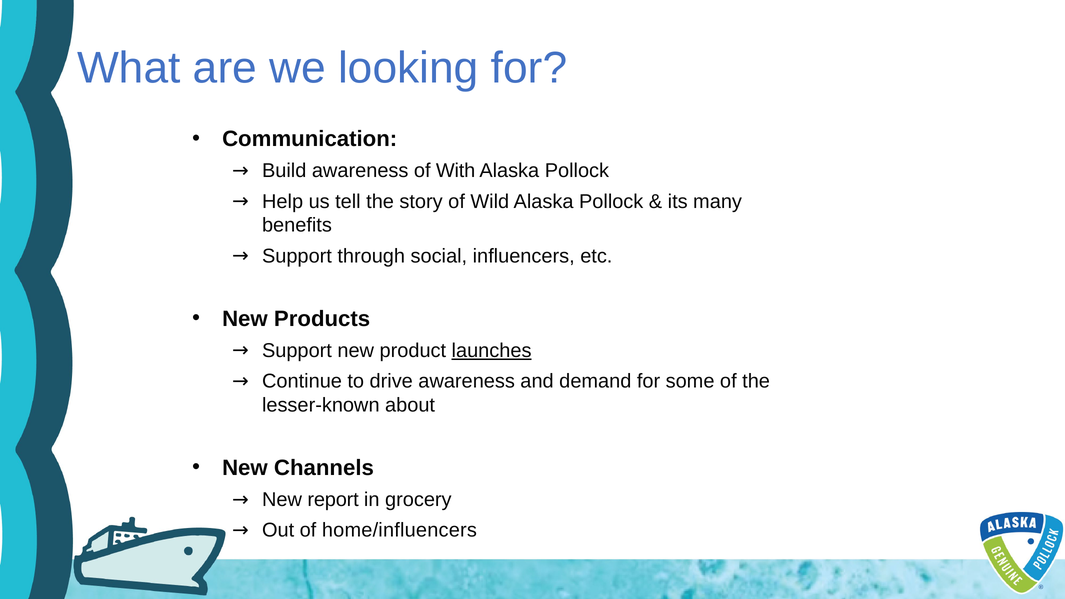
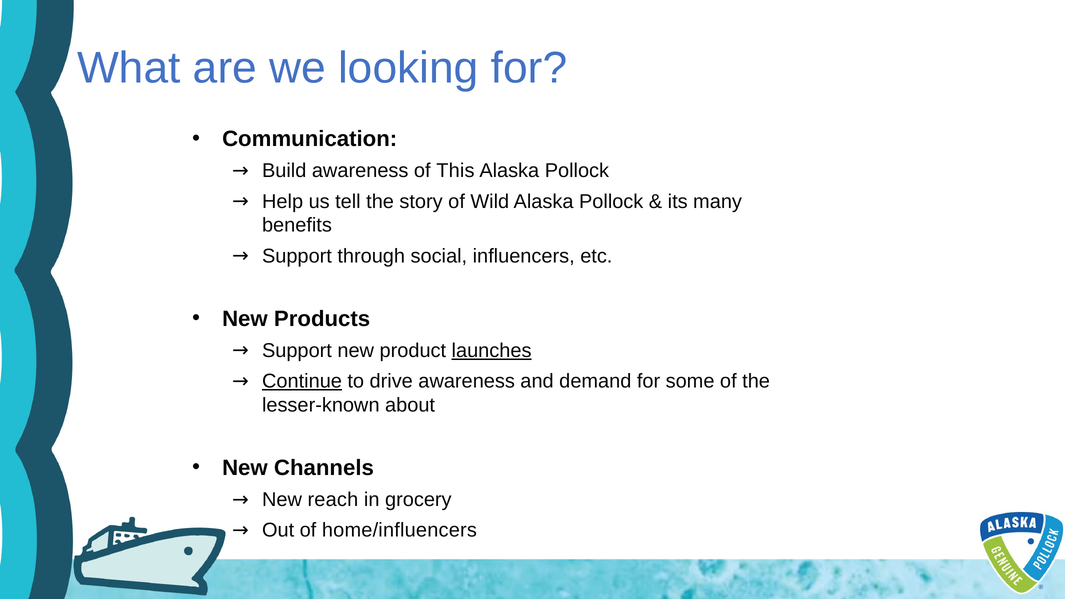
With: With -> This (455, 171)
Continue underline: none -> present (302, 381)
report: report -> reach (333, 500)
